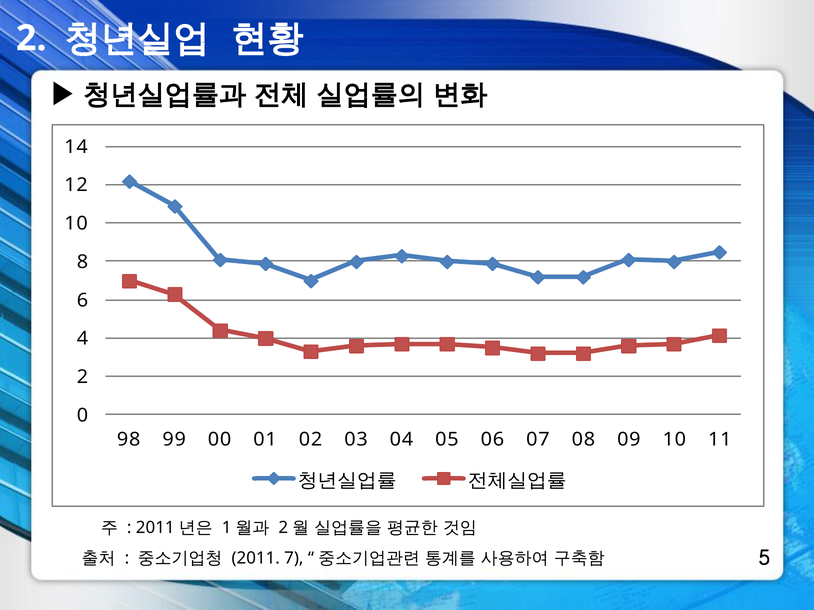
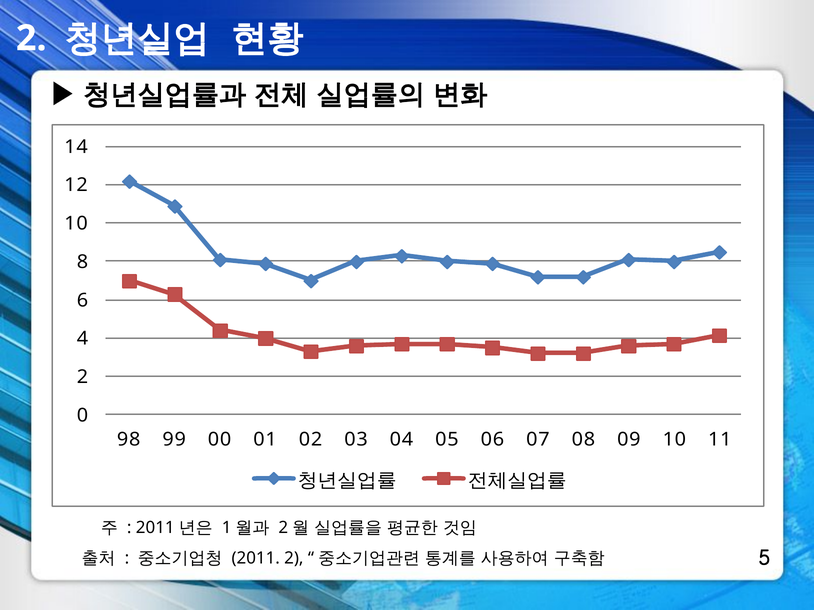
2011 7: 7 -> 2 (294, 559)
